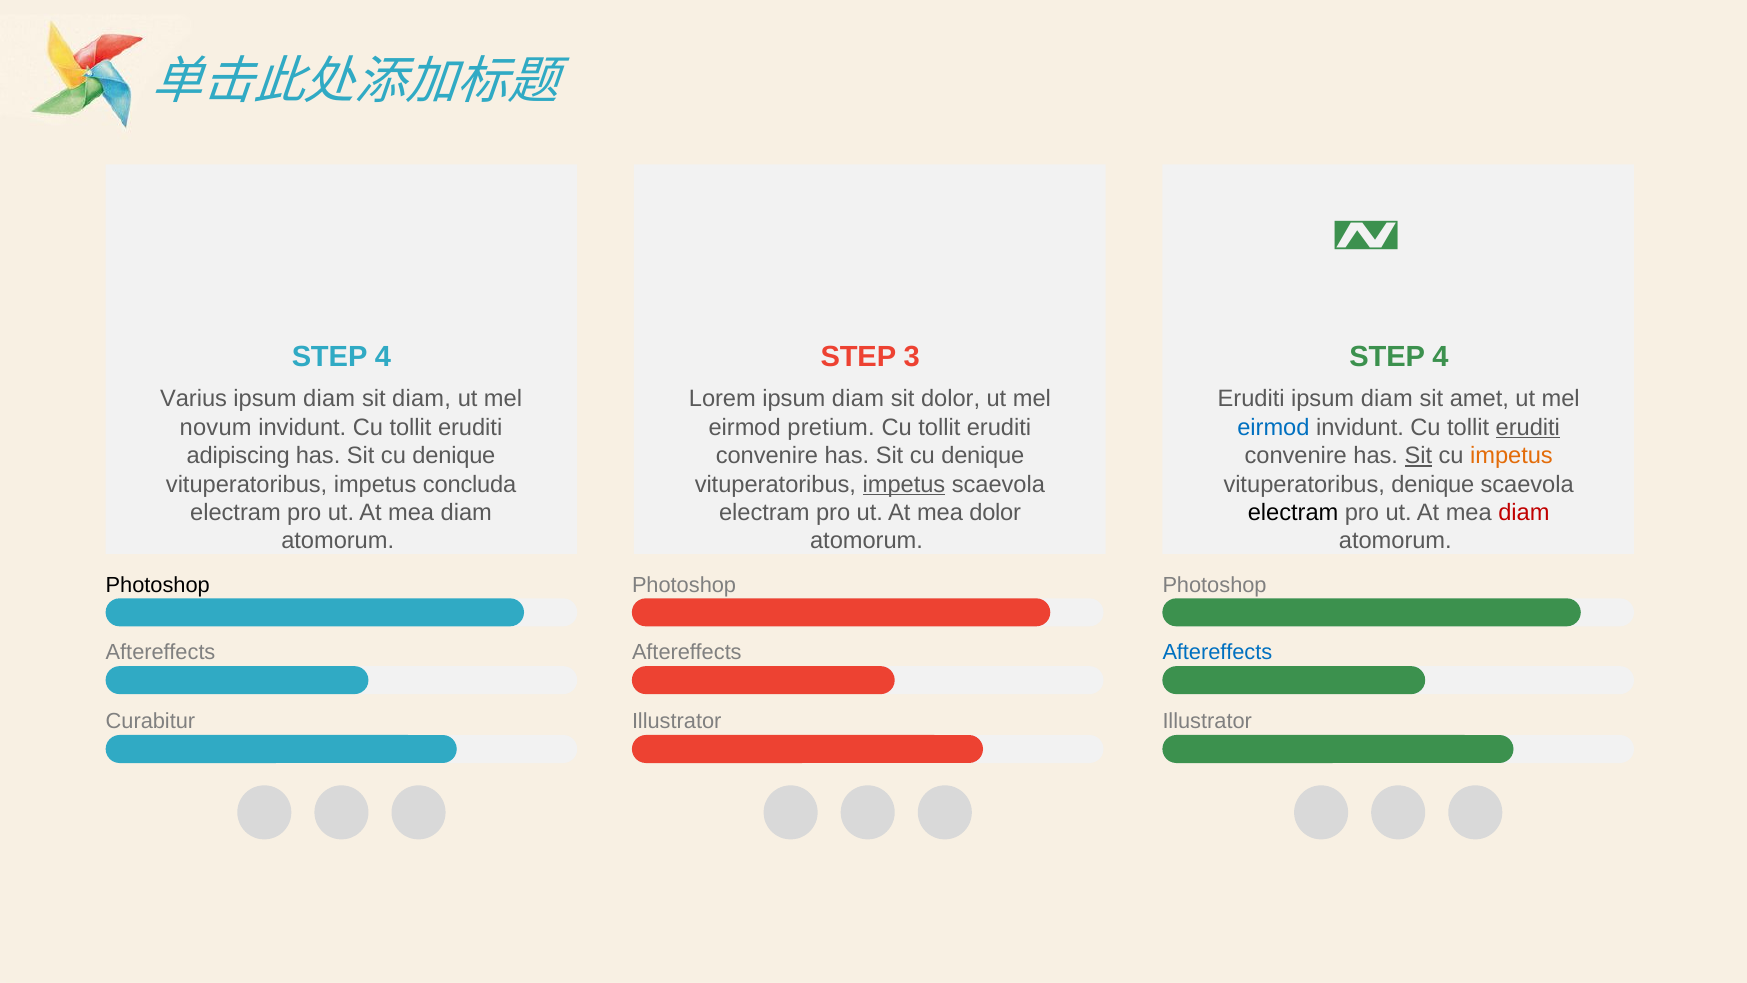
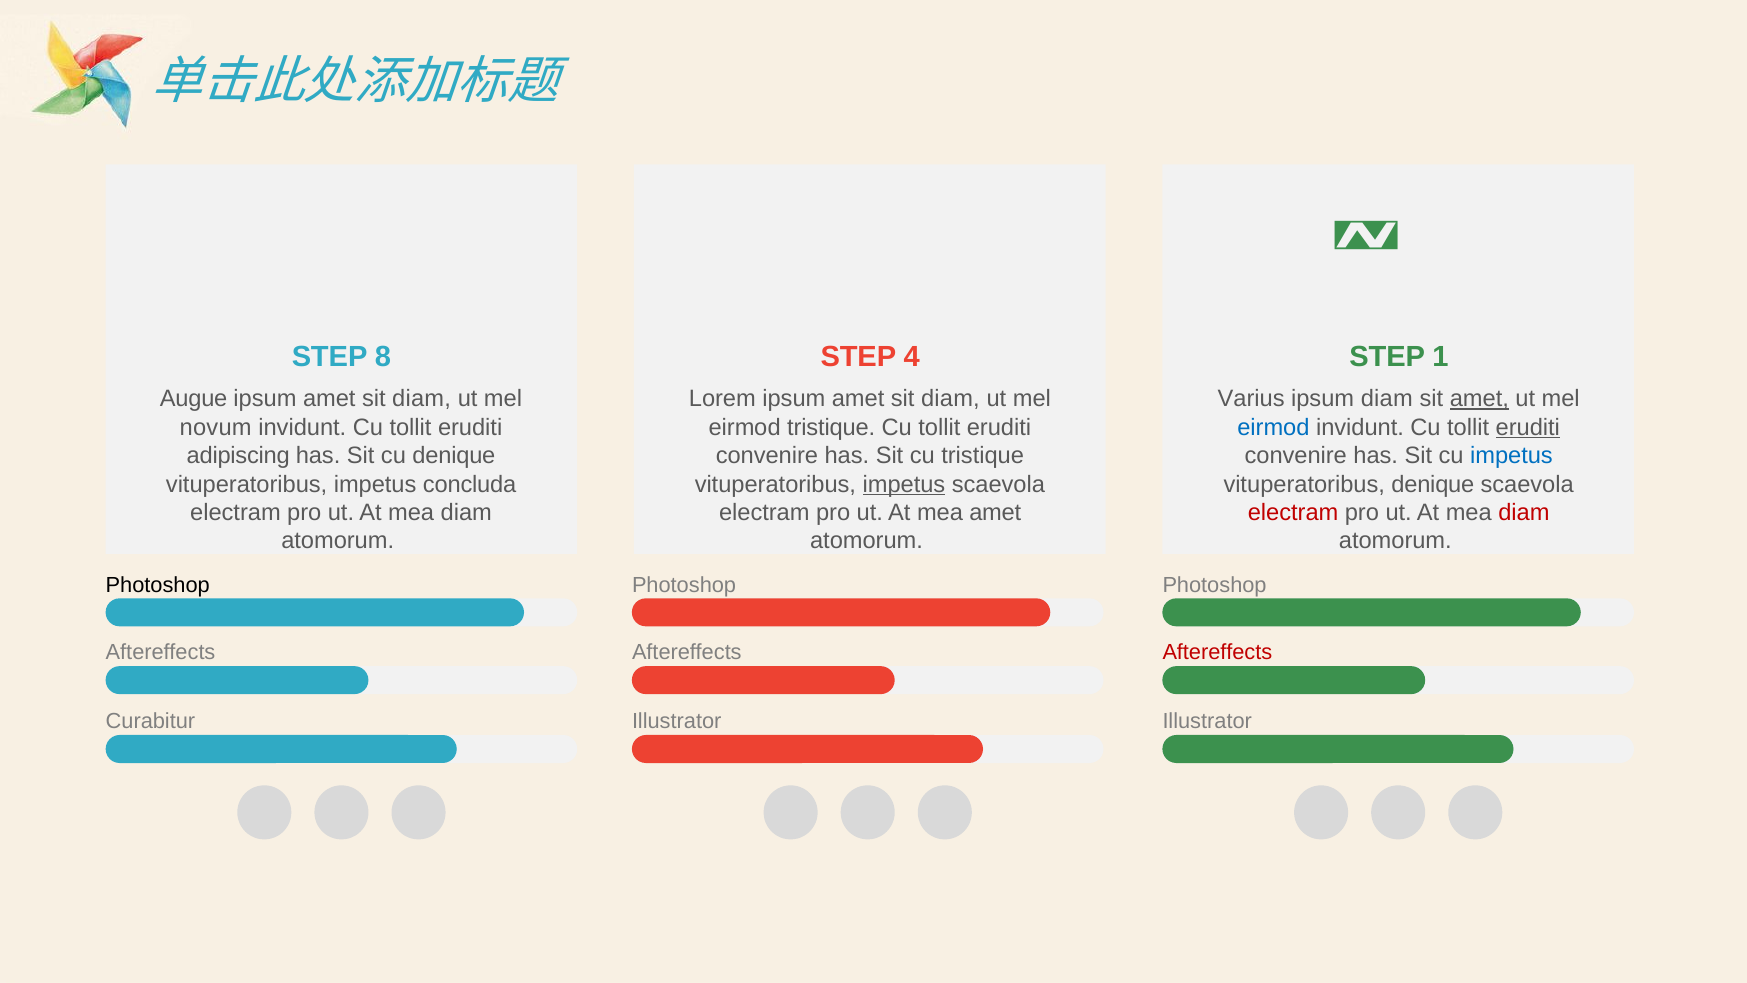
4: 4 -> 8 (383, 357)
3: 3 -> 4 (912, 357)
4: 4 -> 1 (1441, 357)
Varius: Varius -> Augue (194, 399)
diam: diam -> amet (329, 399)
Lorem ipsum diam: diam -> amet (858, 399)
dolor: dolor -> diam (950, 399)
Eruditi: Eruditi -> Varius (1251, 399)
amet underline: none -> present (1479, 399)
eirmod pretium: pretium -> tristique (831, 427)
denique: denique -> tristique (983, 456)
Sit underline: present -> none (1418, 456)
impetus colour: orange -> blue (1511, 456)
mea dolor: dolor -> amet (995, 512)
electram colour: black -> red (1293, 512)
Aftereffects colour: blue -> red (1217, 653)
